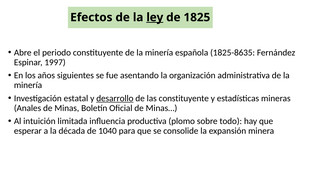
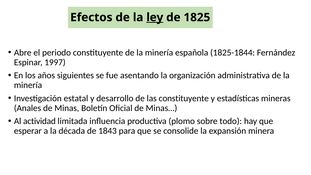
1825-8635: 1825-8635 -> 1825-1844 (233, 53)
desarrollo underline: present -> none (115, 98)
intuición: intuición -> actividad (39, 121)
1040: 1040 -> 1843 (108, 131)
